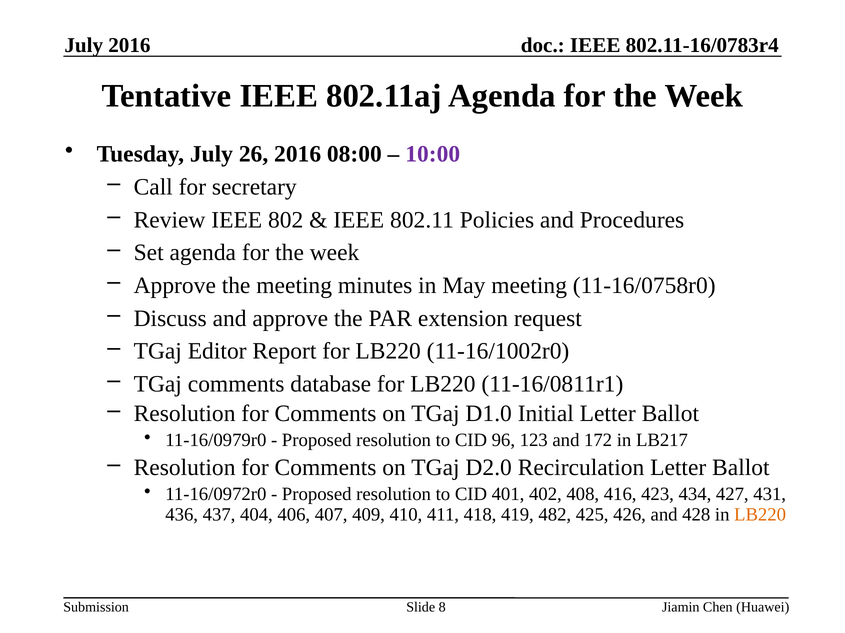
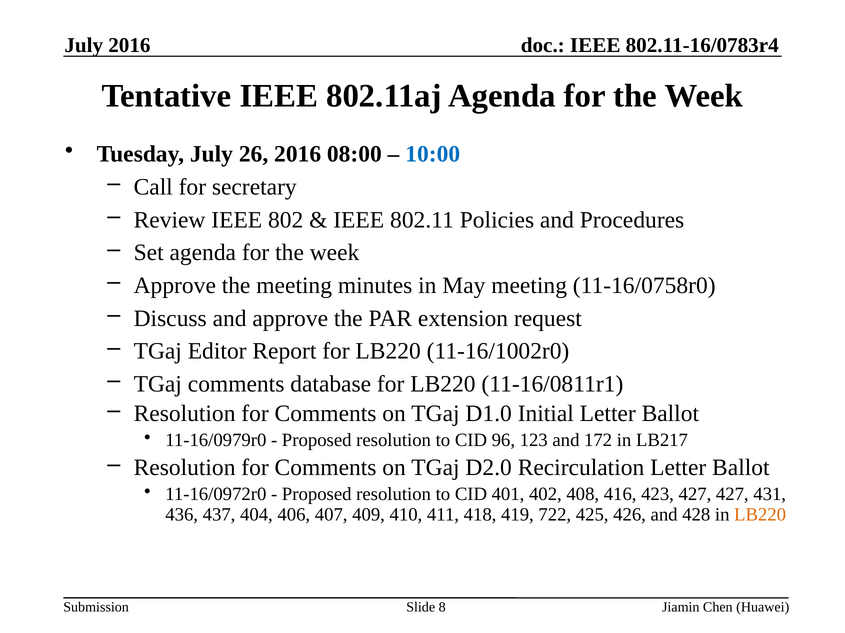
10:00 colour: purple -> blue (433, 154)
423 434: 434 -> 427 (695, 495)
482: 482 -> 722 (555, 515)
